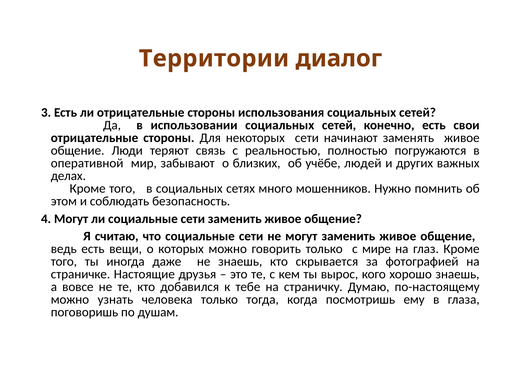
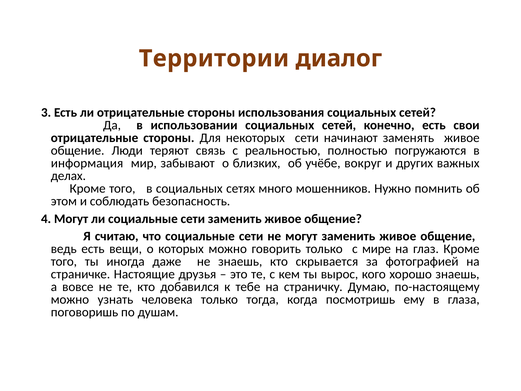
оперативной: оперативной -> информация (87, 163)
людей: людей -> вокруг (363, 163)
